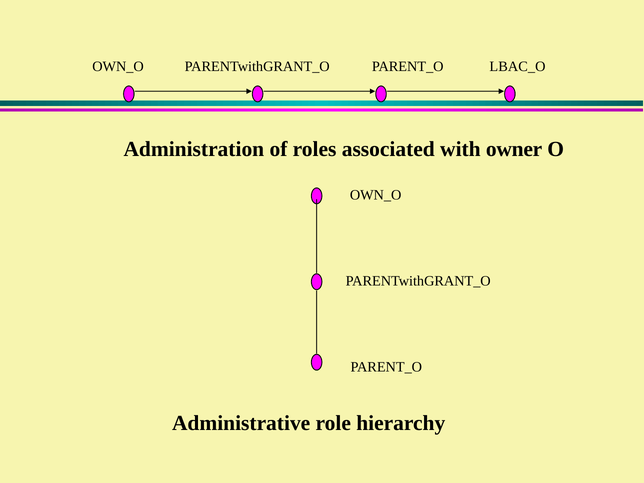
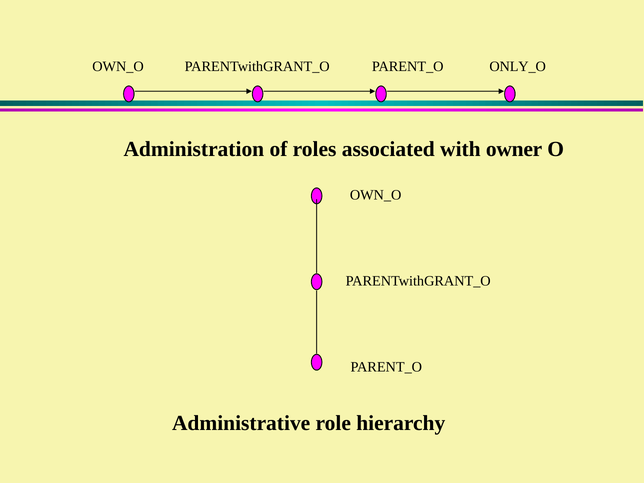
LBAC_O: LBAC_O -> ONLY_O (518, 66)
